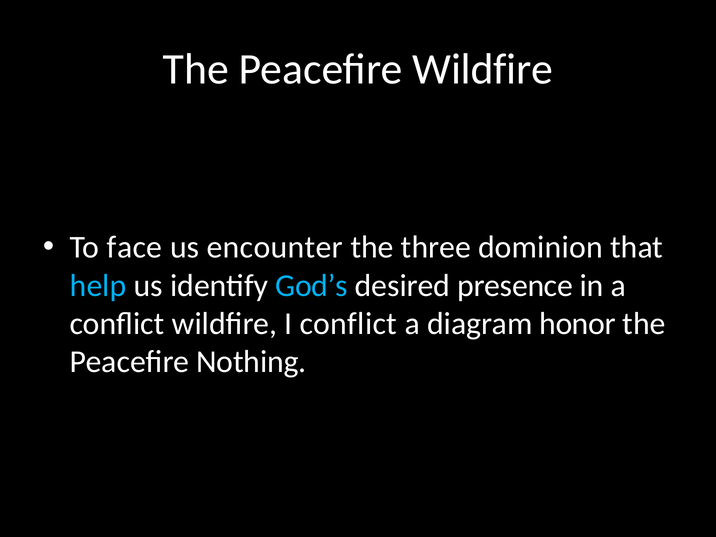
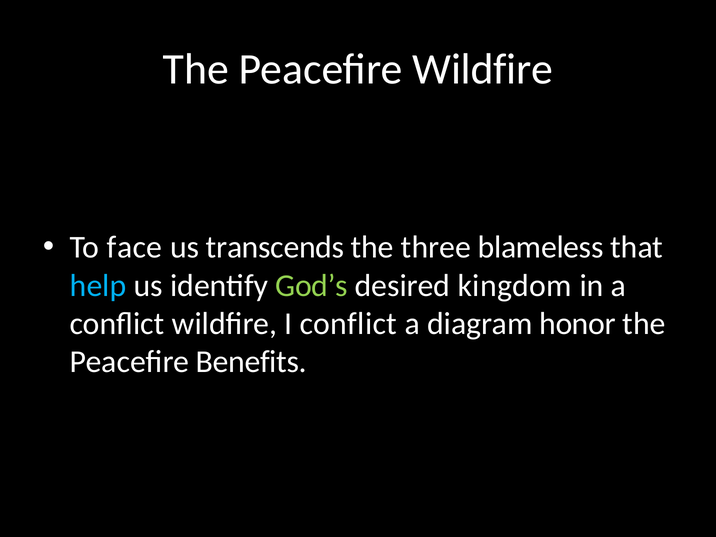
encounter: encounter -> transcends (275, 247)
dominion: dominion -> blameless (541, 247)
God’s colour: light blue -> light green (312, 286)
presence: presence -> kingdom (515, 286)
Nothing: Nothing -> Benefits (251, 362)
